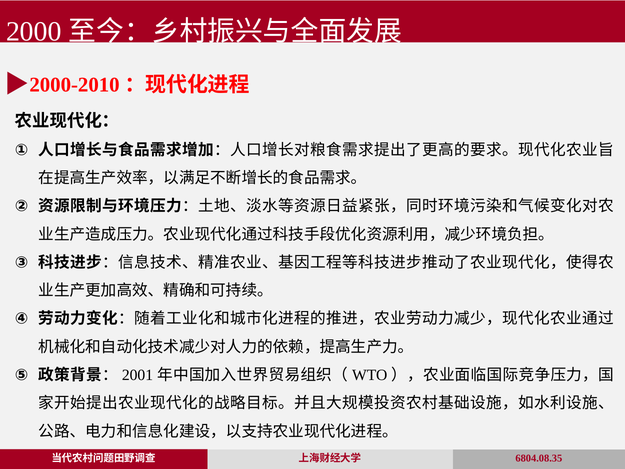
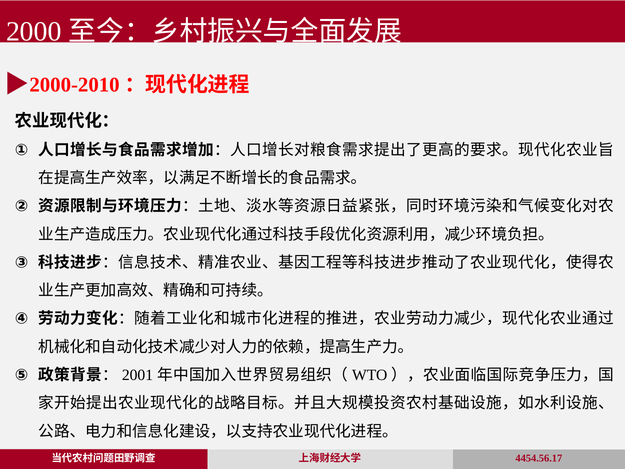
6804.08.35: 6804.08.35 -> 4454.56.17 (539, 458)
